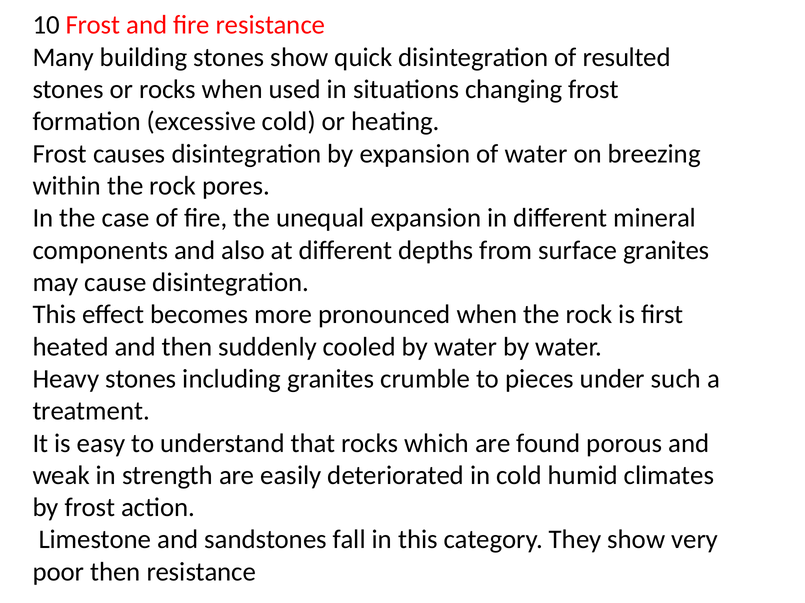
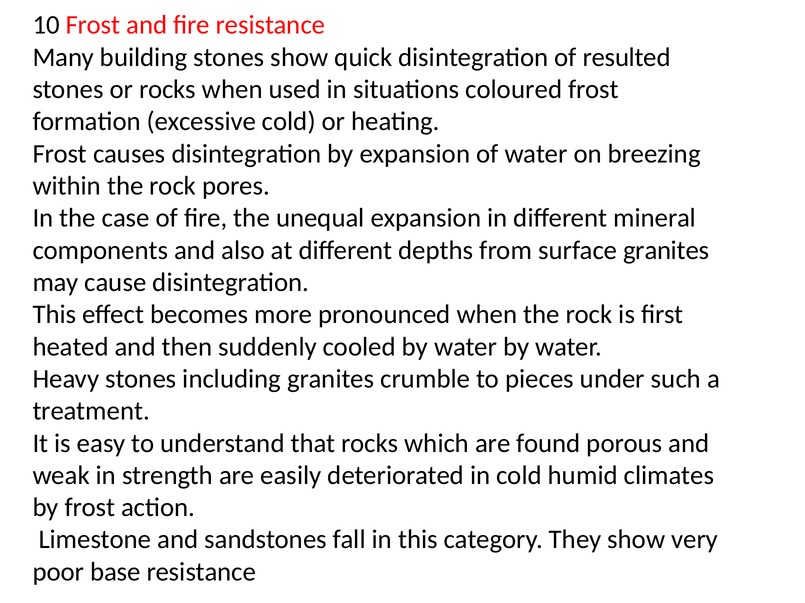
changing: changing -> coloured (514, 90)
poor then: then -> base (115, 573)
